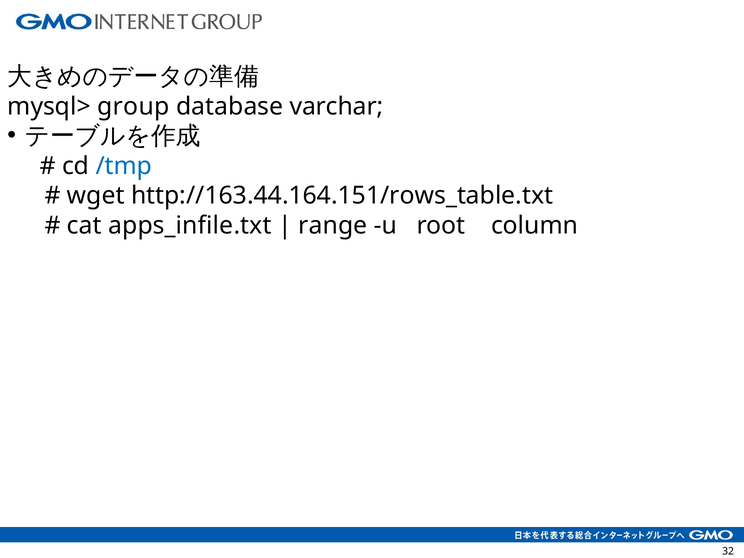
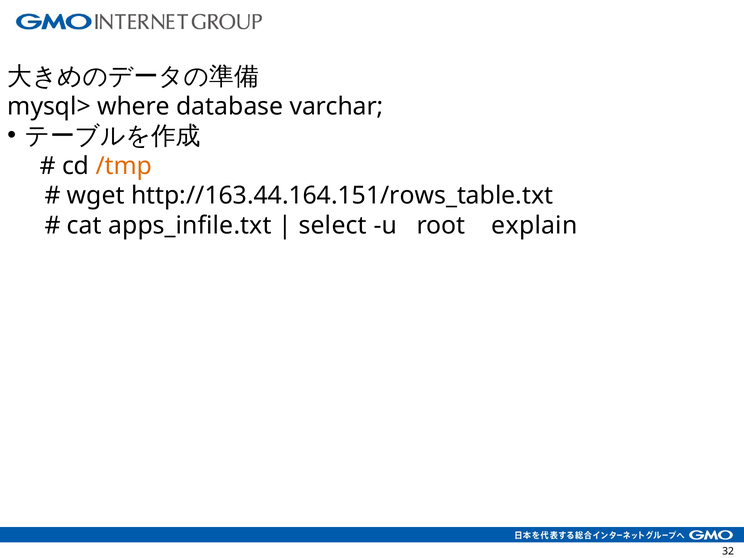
group: group -> where (134, 106)
/tmp colour: blue -> orange (124, 166)
range: range -> select (333, 225)
column: column -> explain (534, 225)
